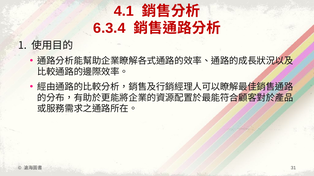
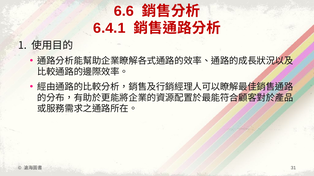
4.1: 4.1 -> 6.6 (124, 11)
6.3.4: 6.3.4 -> 6.4.1 (109, 28)
